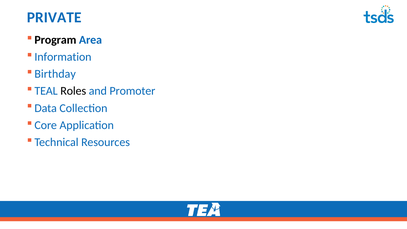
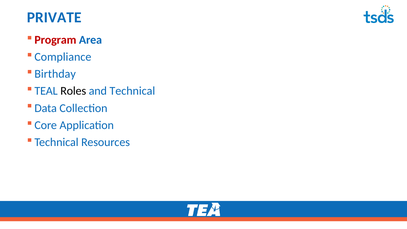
Program colour: black -> red (55, 40)
Information: Information -> Compliance (63, 57)
and Promoter: Promoter -> Technical (132, 91)
